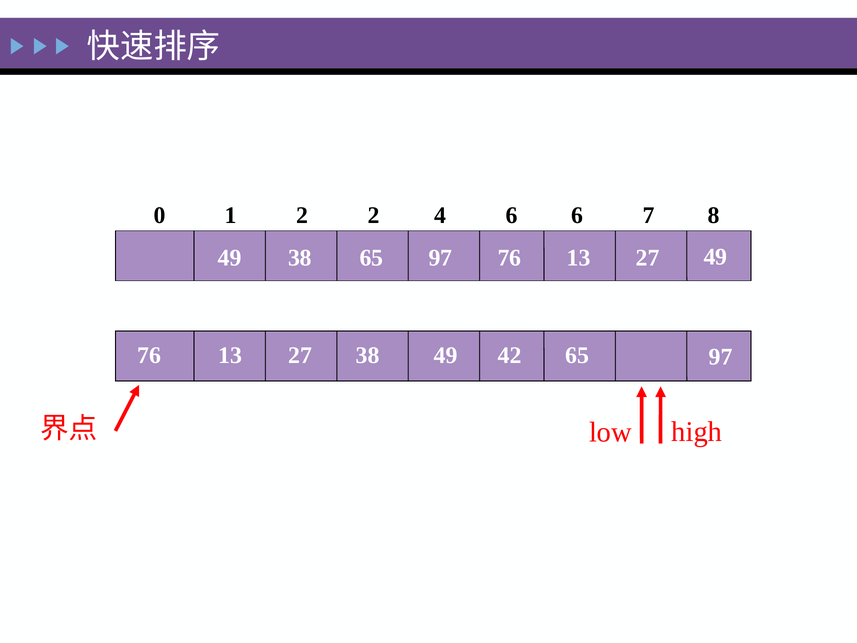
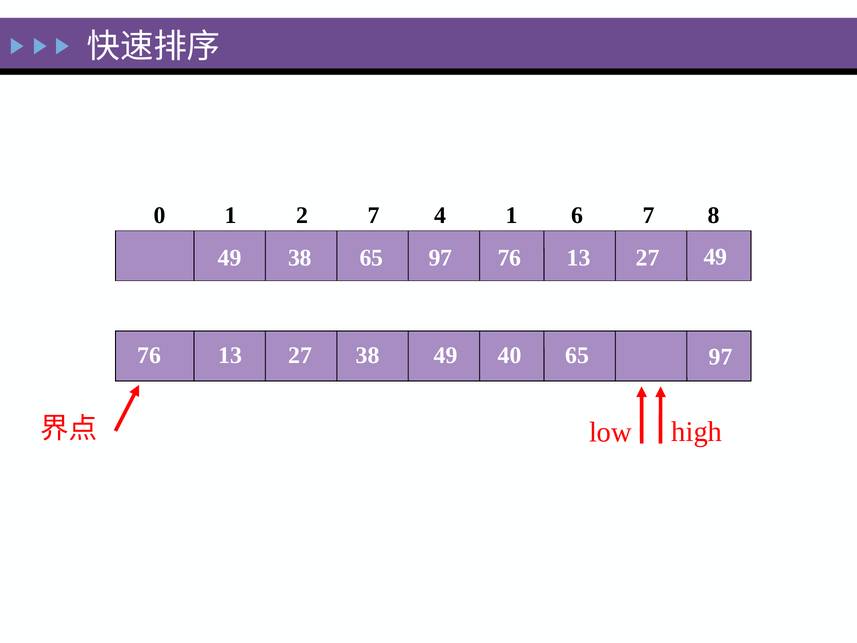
2 2: 2 -> 7 (374, 215)
4 6: 6 -> 1 (512, 215)
42: 42 -> 40 (510, 355)
